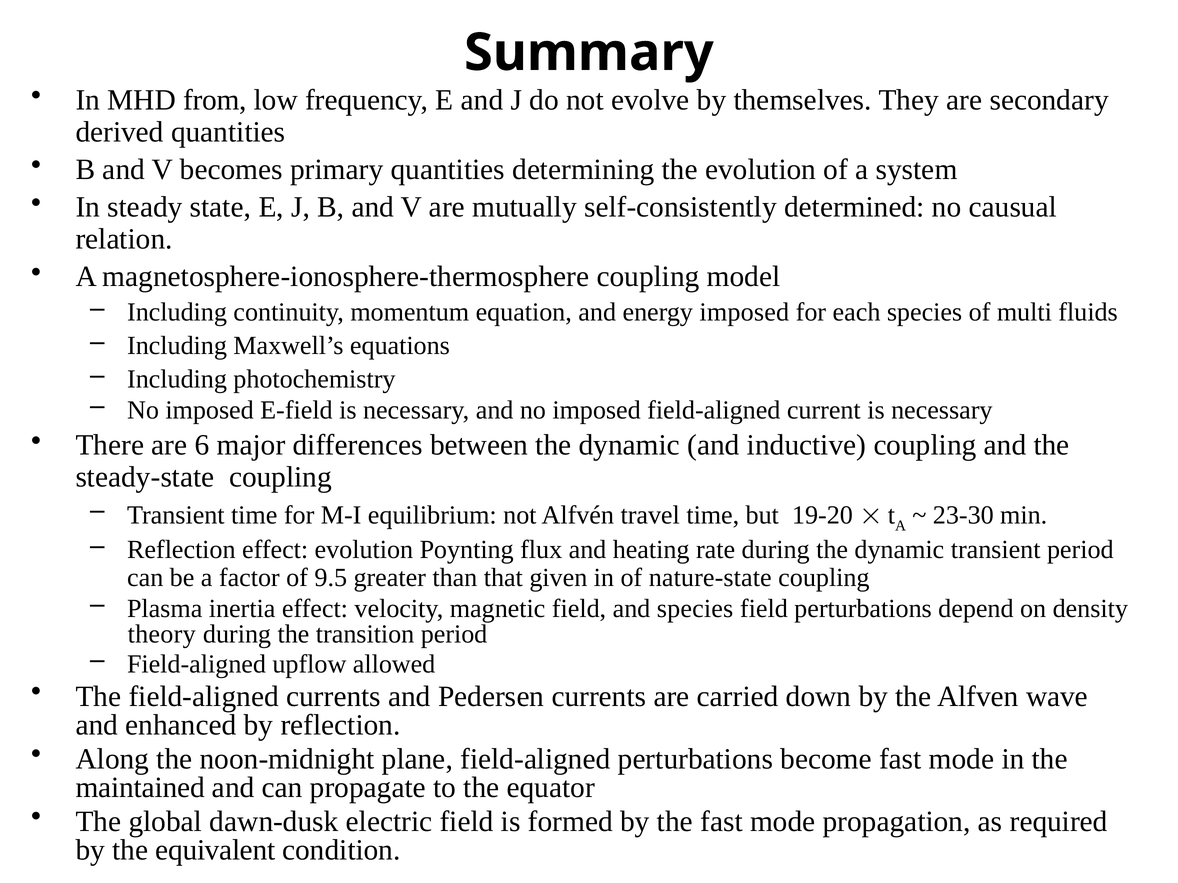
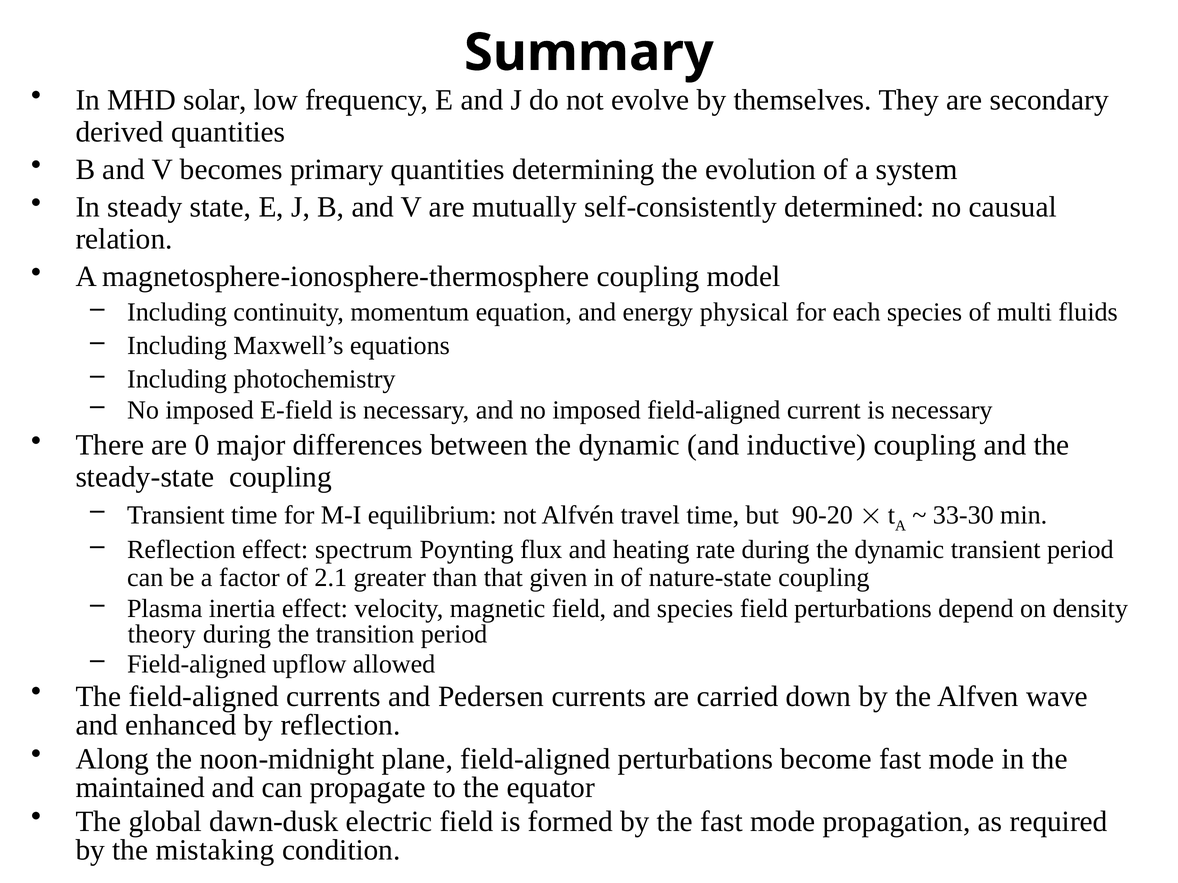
from: from -> solar (215, 100)
energy imposed: imposed -> physical (744, 312)
6: 6 -> 0 (202, 445)
19-20: 19-20 -> 90-20 (822, 516)
23-30: 23-30 -> 33-30 (963, 516)
effect evolution: evolution -> spectrum (364, 550)
9.5: 9.5 -> 2.1 (331, 578)
equivalent: equivalent -> mistaking (215, 850)
